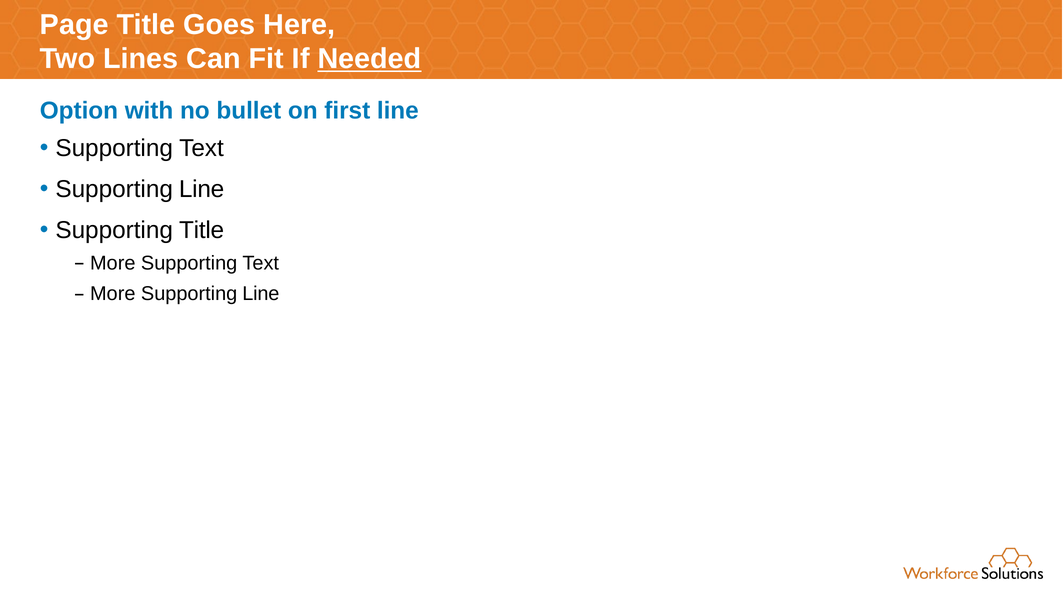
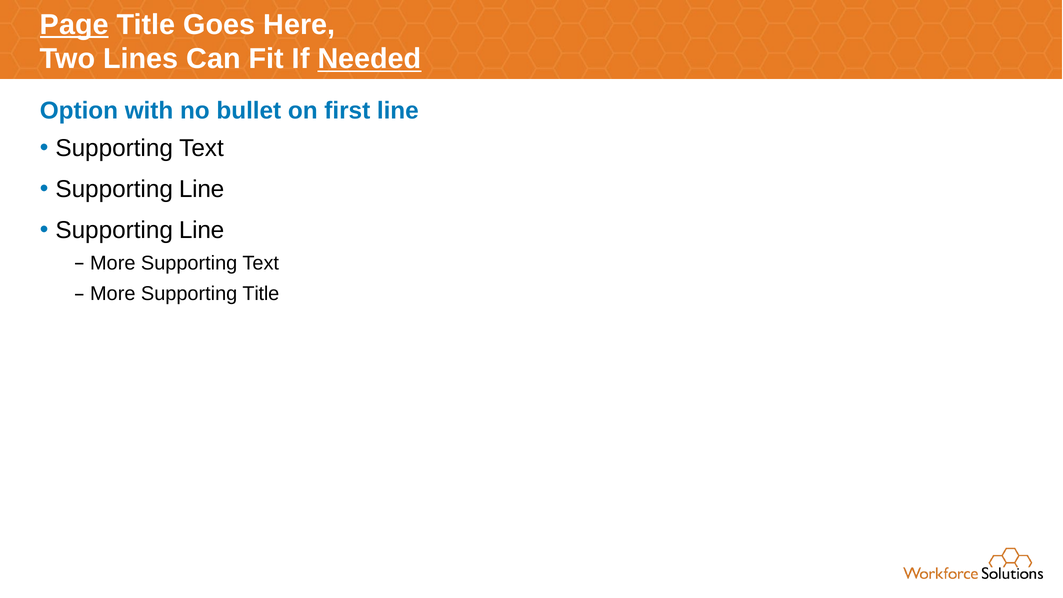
Page underline: none -> present (74, 25)
Title: Title -> Line (202, 230)
More Supporting Line: Line -> Title (261, 294)
